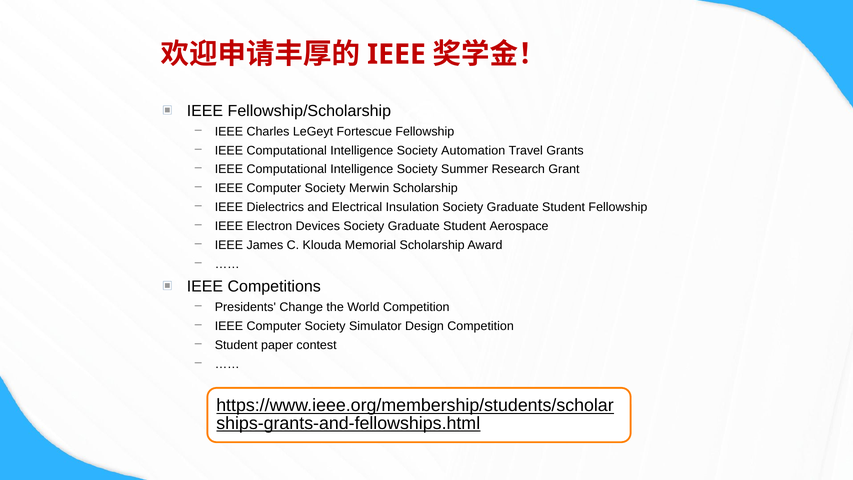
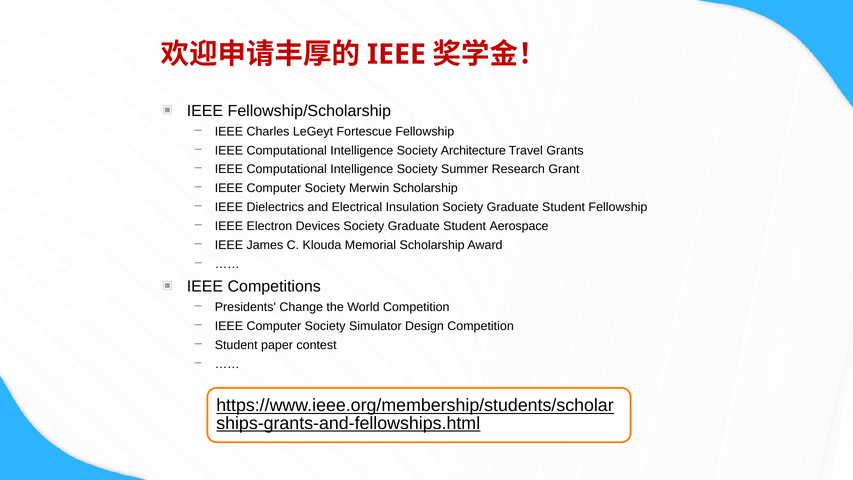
Automation: Automation -> Architecture (473, 150)
